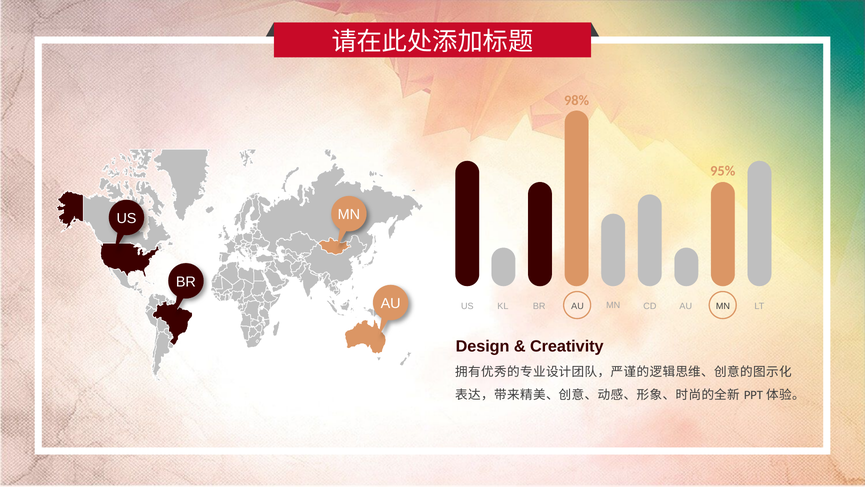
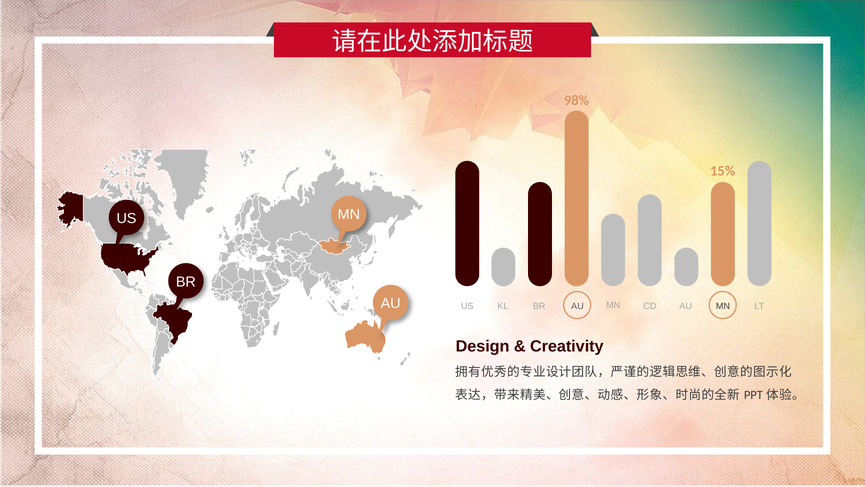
95%: 95% -> 15% (723, 171)
